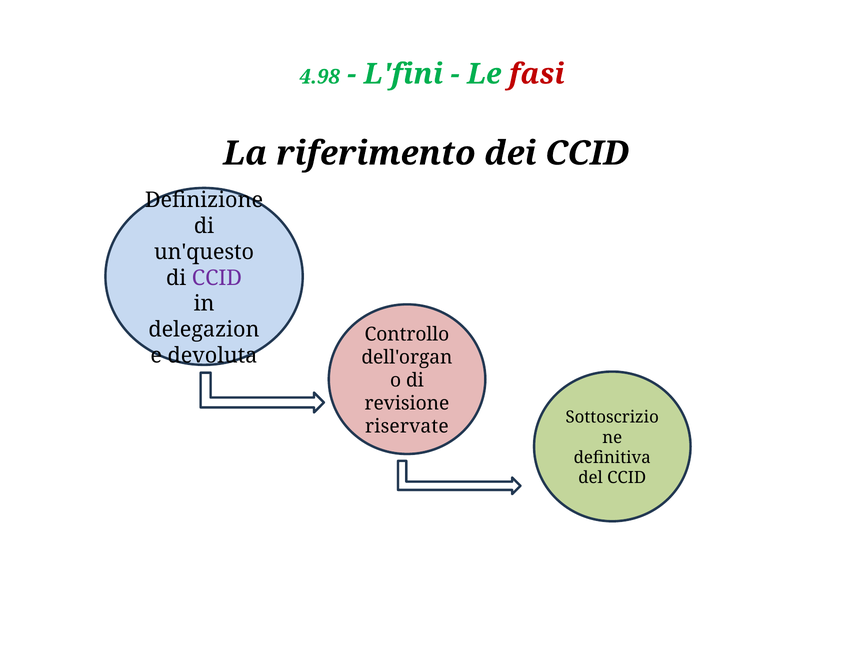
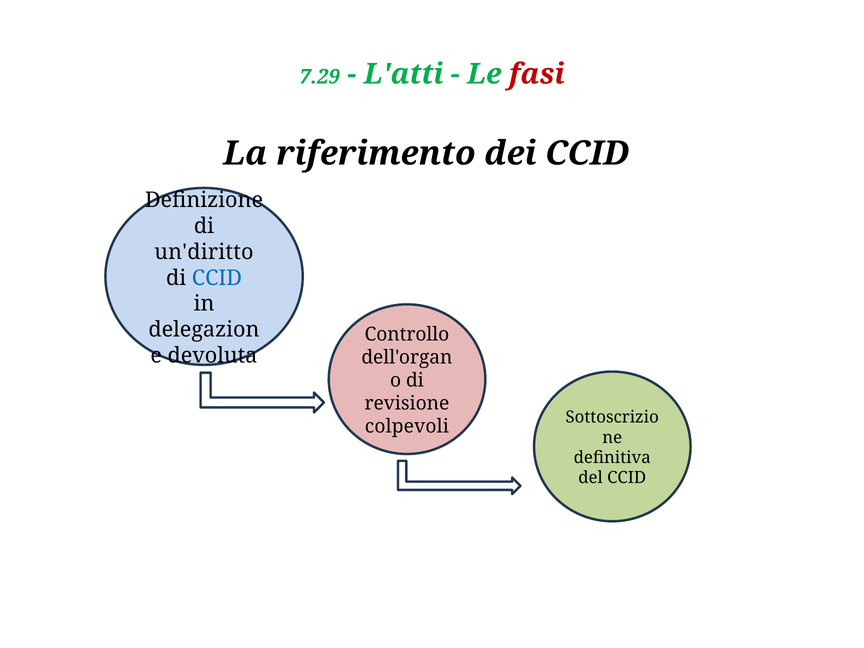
4.98: 4.98 -> 7.29 (320, 77)
L'fini: L'fini -> L'atti (404, 74)
un'questo: un'questo -> un'diritto (204, 252)
CCID colour: purple -> blue (217, 278)
riservate: riservate -> colpevoli (407, 427)
